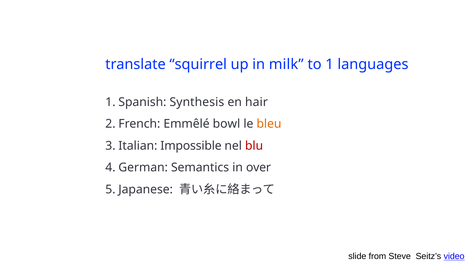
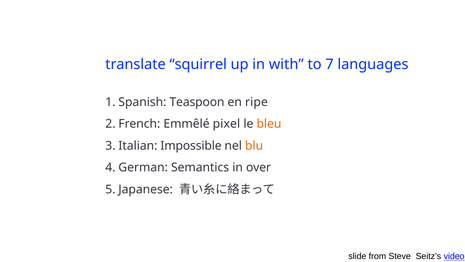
milk: milk -> with (286, 64)
1: 1 -> 7 (330, 64)
Synthesis: Synthesis -> Teaspoon (197, 102)
hair: hair -> ripe (256, 102)
bowl: bowl -> pixel (226, 124)
blu colour: red -> orange (254, 146)
